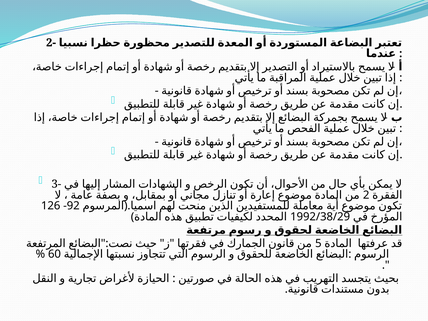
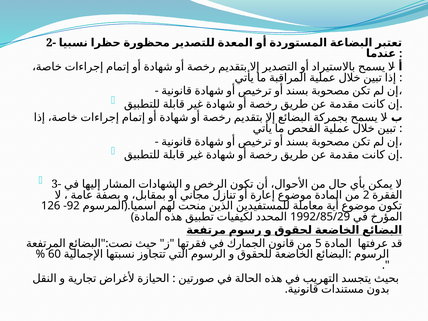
1992/38/29: 1992/38/29 -> 1992/85/29 (320, 217)
